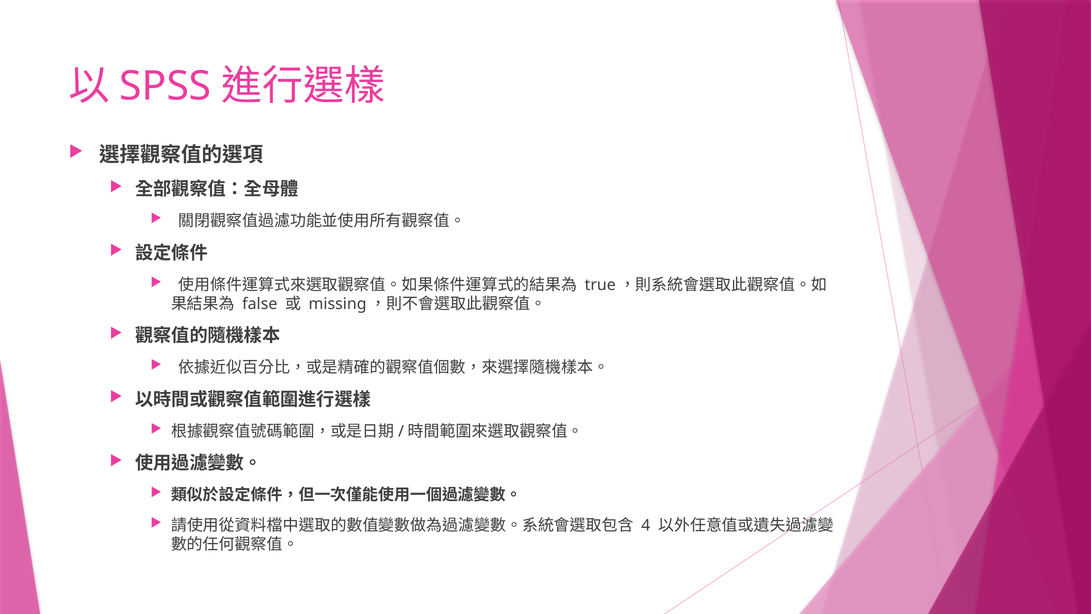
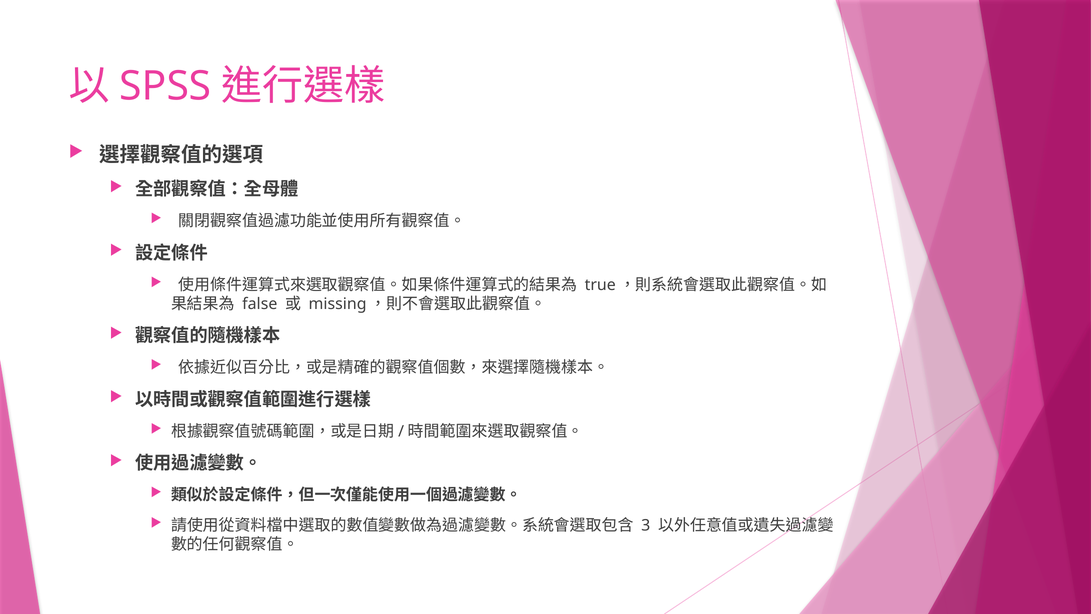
4: 4 -> 3 (646, 525)
